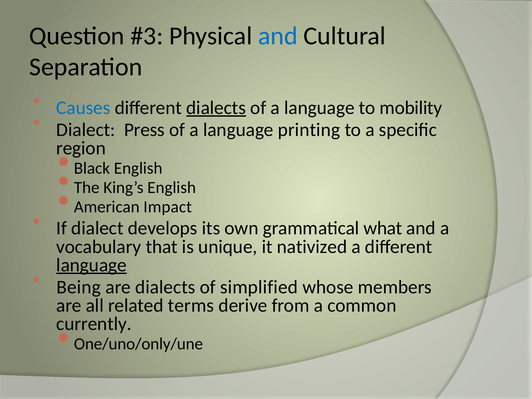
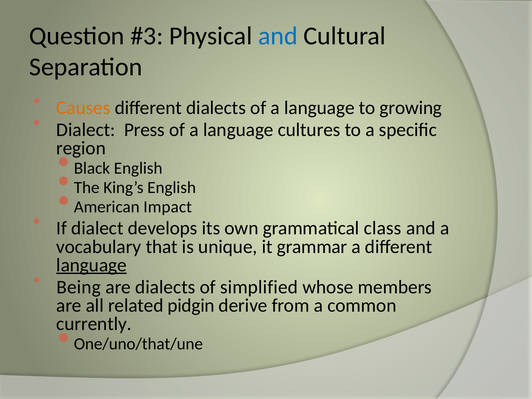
Causes colour: blue -> orange (83, 108)
dialects underline: present -> none (216, 108)
mobility: mobility -> growing (411, 108)
printing: printing -> cultures (309, 130)
what: what -> class (383, 228)
nativized: nativized -> grammar (312, 247)
terms: terms -> pidgin (191, 306)
One/uno/only/une: One/uno/only/une -> One/uno/that/une (138, 344)
